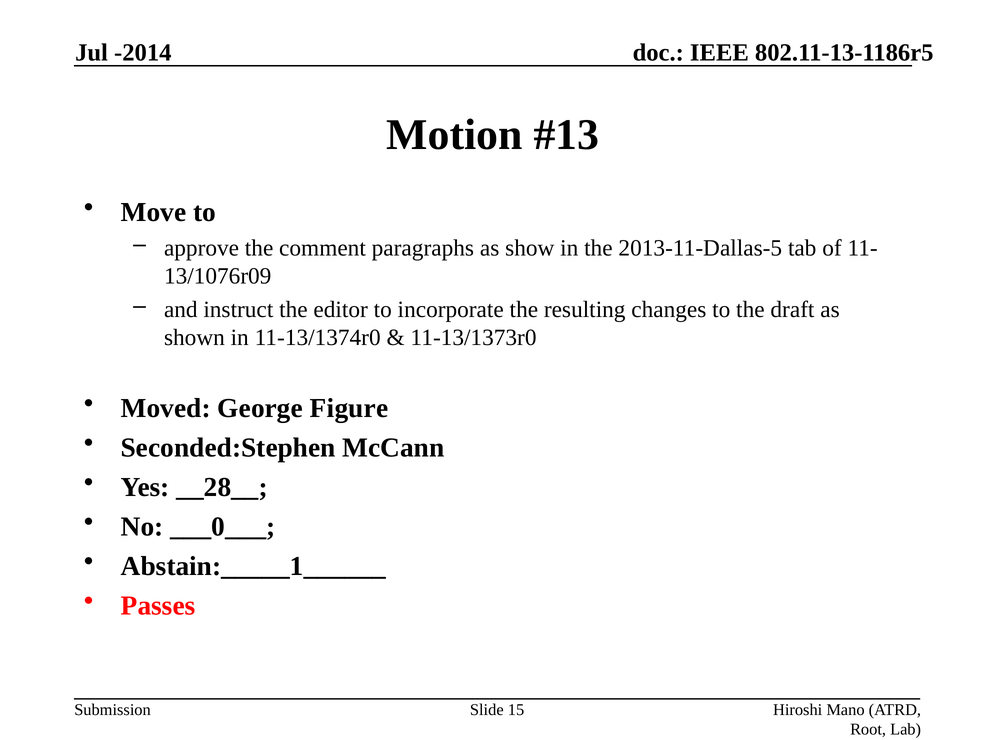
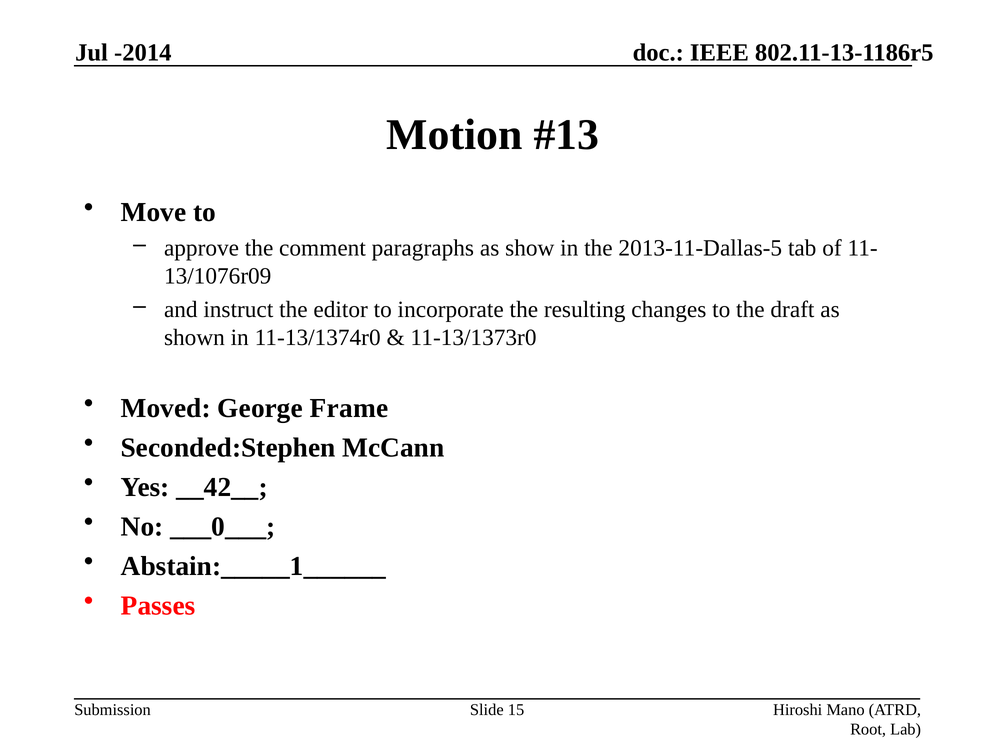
Figure: Figure -> Frame (349, 408)
__28__: __28__ -> __42__ (222, 487)
